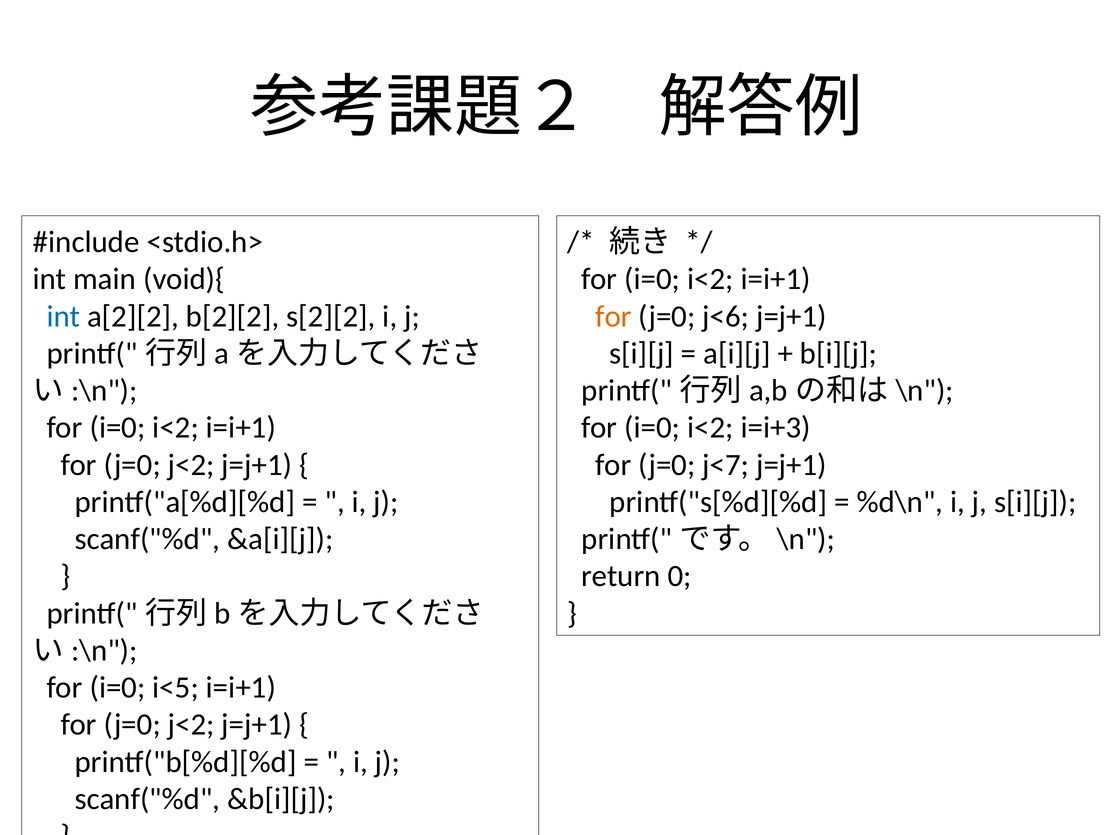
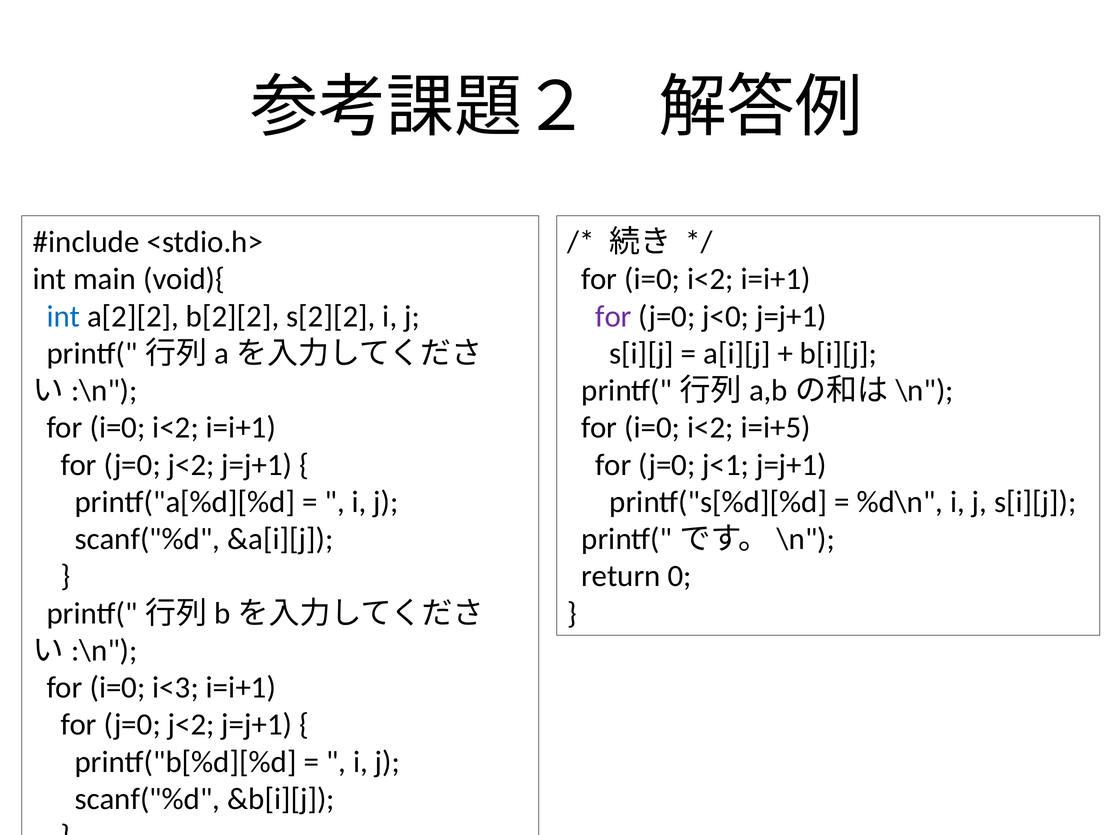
for colour: orange -> purple (613, 316)
j<6: j<6 -> j<0 (726, 316)
i=i+3: i=i+3 -> i=i+5 (776, 428)
j<7: j<7 -> j<1 (726, 465)
i<5: i<5 -> i<3 (176, 687)
